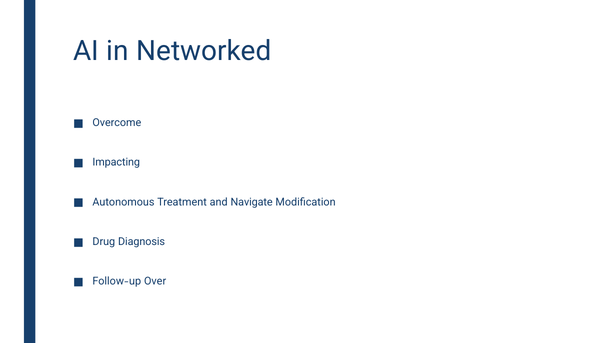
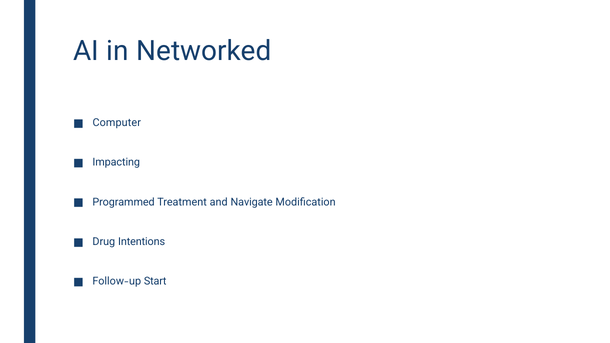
Overcome: Overcome -> Computer (117, 123)
Autonomous: Autonomous -> Programmed (124, 202)
Diagnosis: Diagnosis -> Intentions (142, 242)
Over: Over -> Start (155, 281)
